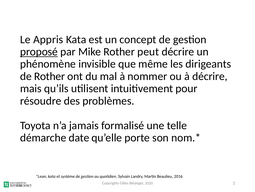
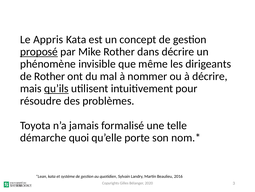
peut: peut -> dans (148, 52)
qu’ils underline: none -> present (56, 88)
date: date -> quoi (79, 137)
